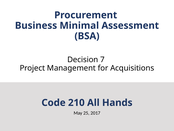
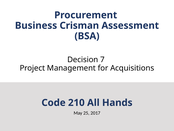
Minimal: Minimal -> Crisman (79, 25)
